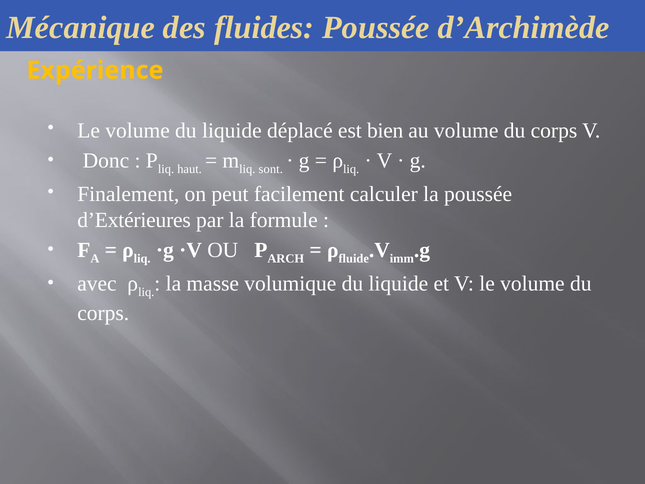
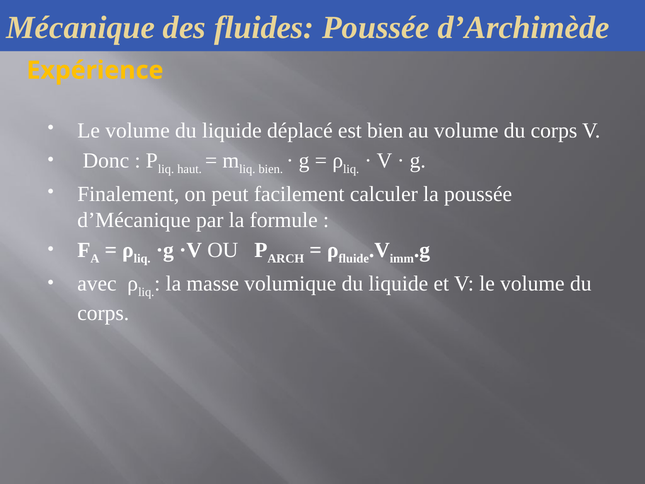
sont: sont -> bien (271, 169)
d’Extérieures: d’Extérieures -> d’Mécanique (134, 220)
